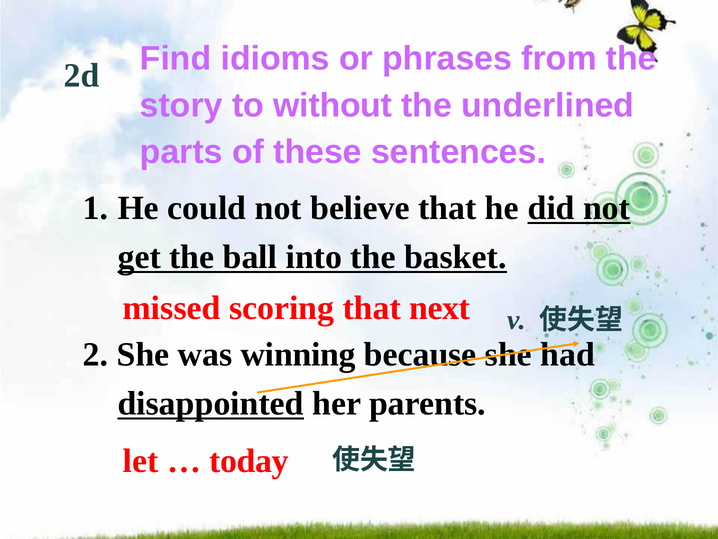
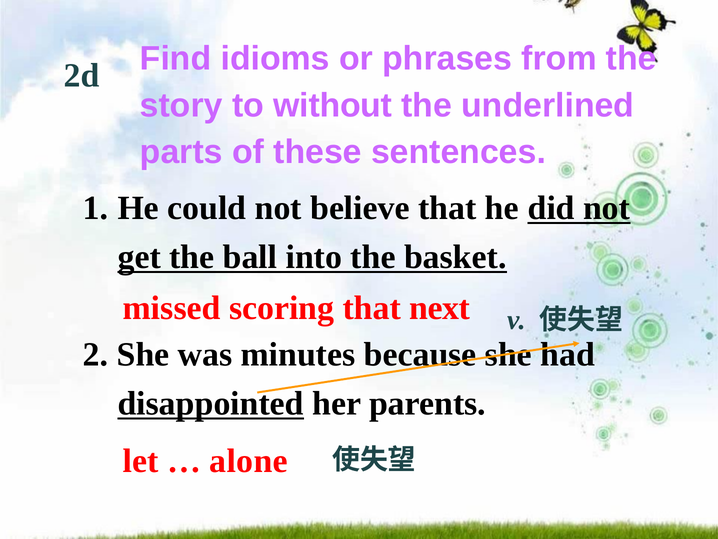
winning: winning -> minutes (298, 354)
today: today -> alone (249, 460)
